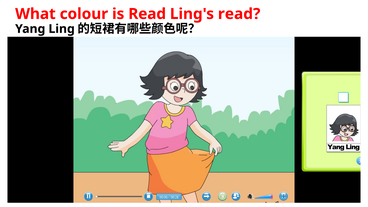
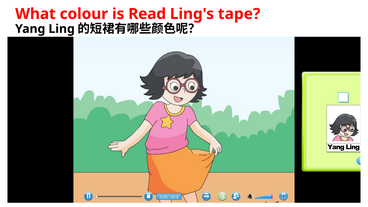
Ling's read: read -> tape (239, 14)
